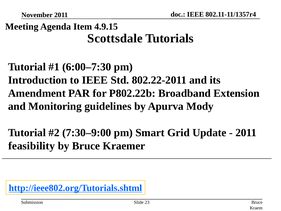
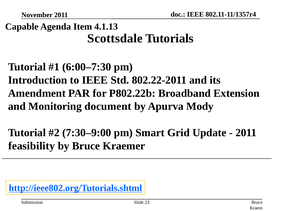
Meeting: Meeting -> Capable (22, 27)
4.9.15: 4.9.15 -> 4.1.13 (106, 27)
guidelines: guidelines -> document (108, 106)
